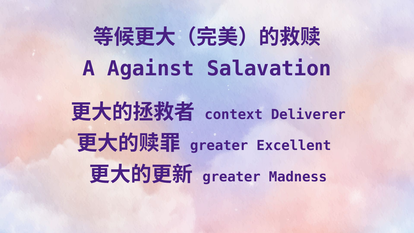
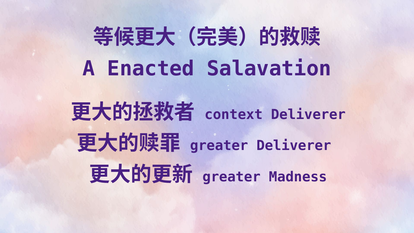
Against: Against -> Enacted (151, 69)
greater Excellent: Excellent -> Deliverer (294, 146)
